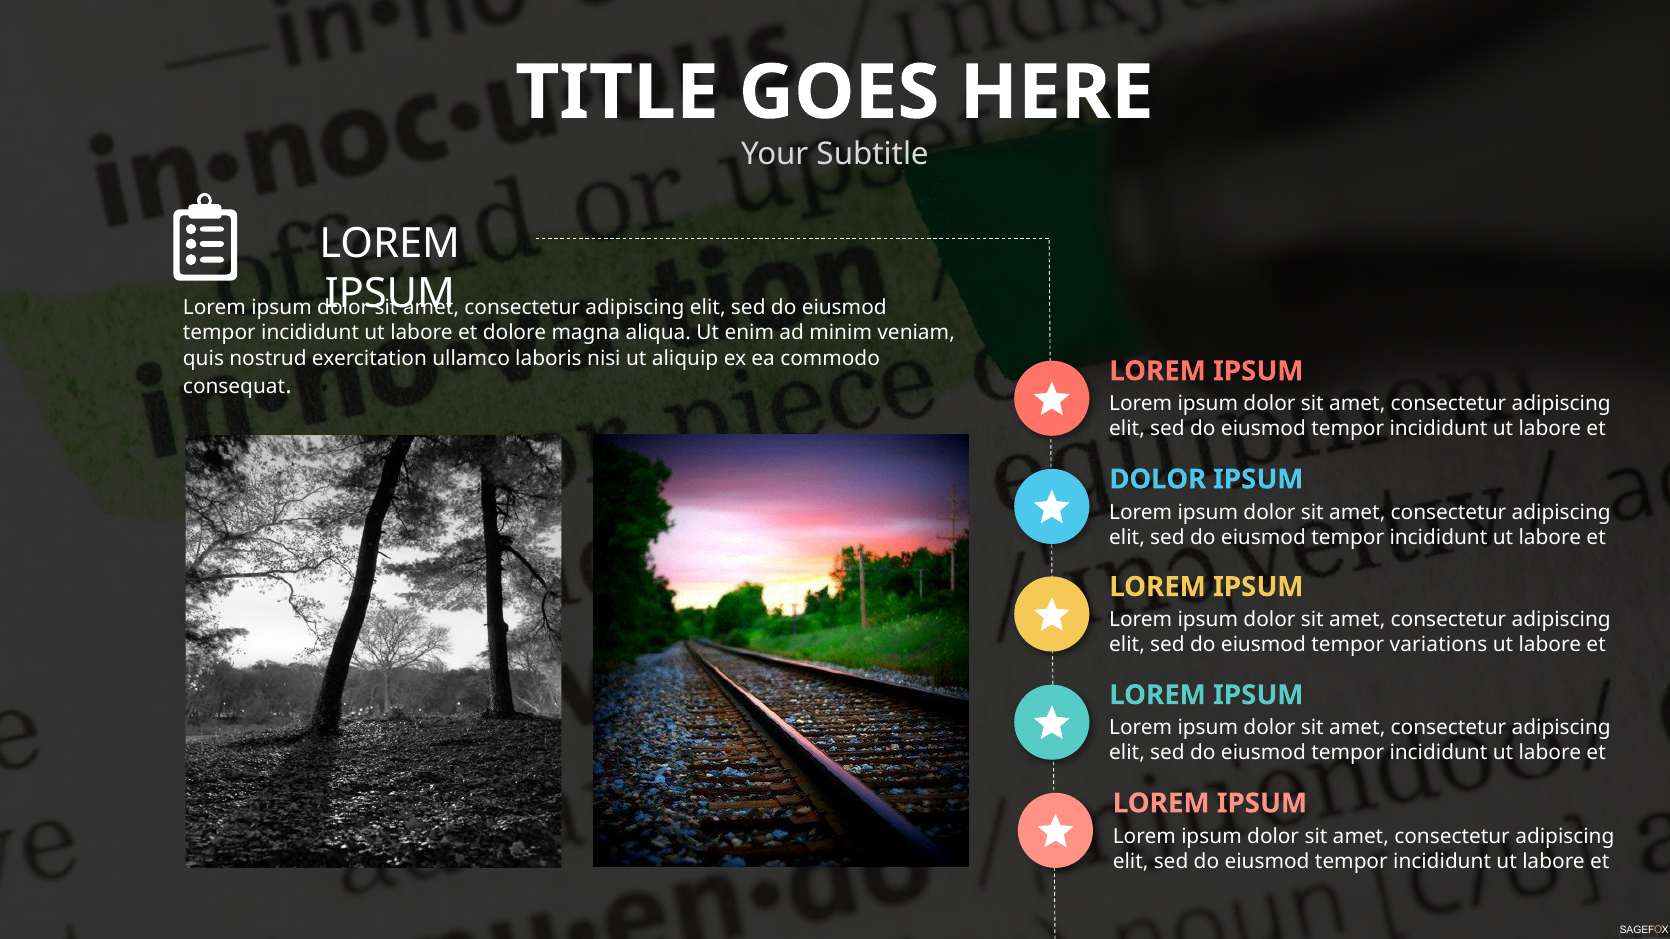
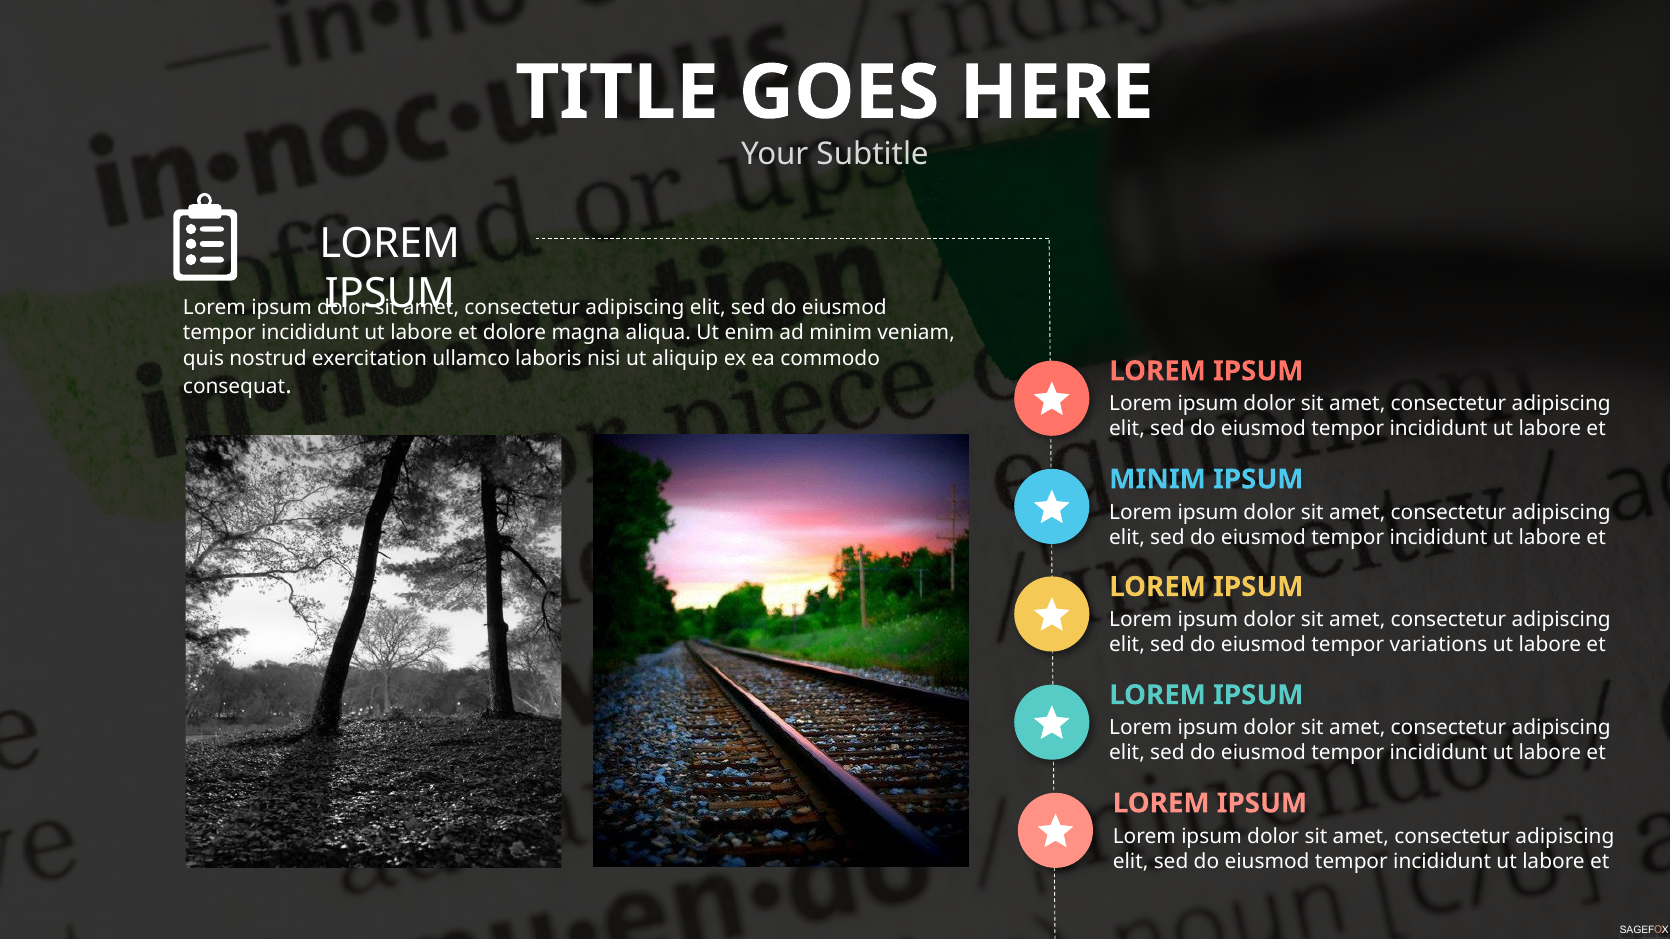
DOLOR: DOLOR -> MINIM (1158, 479)
